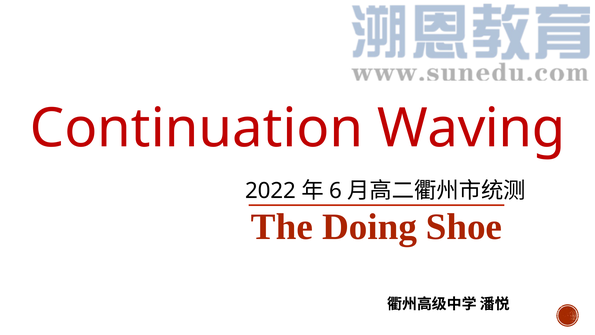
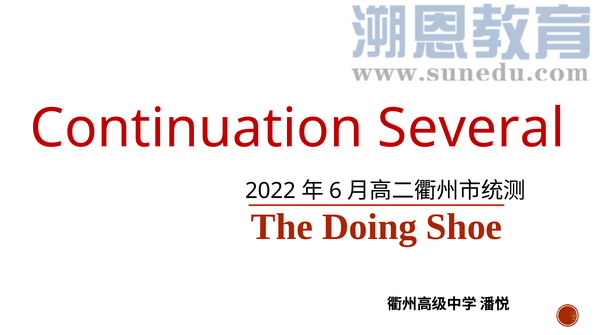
Waving: Waving -> Several (471, 129)
